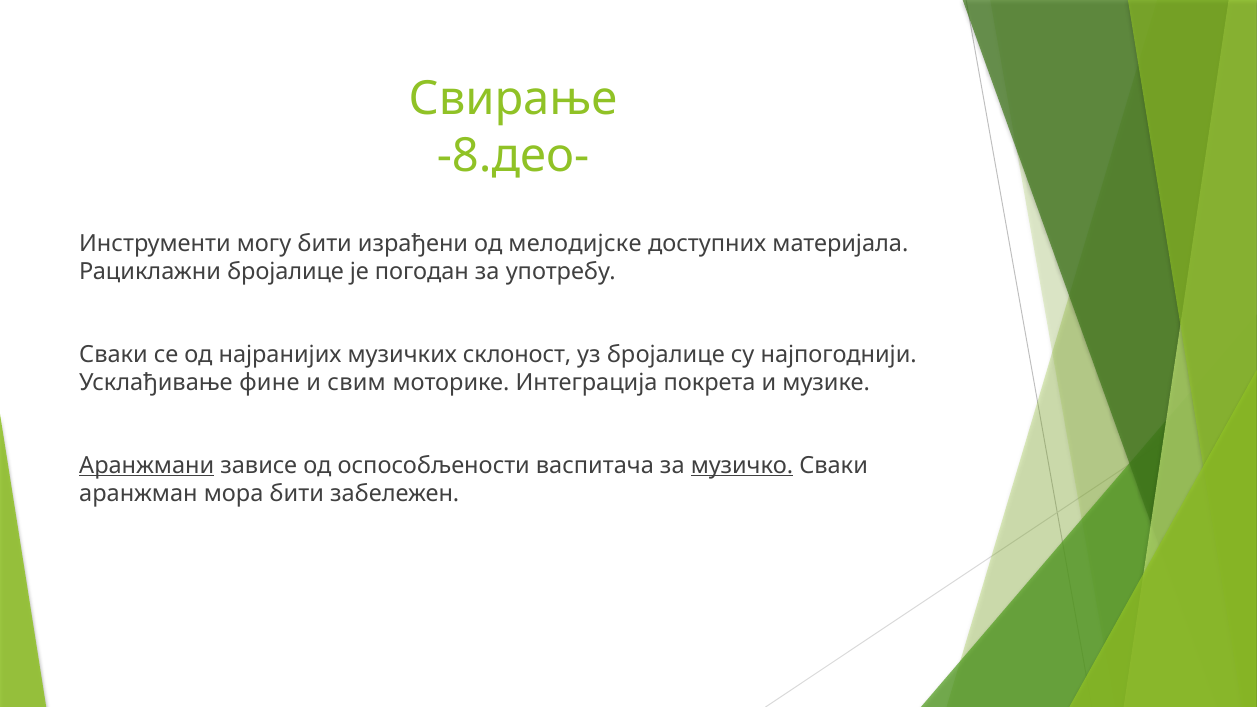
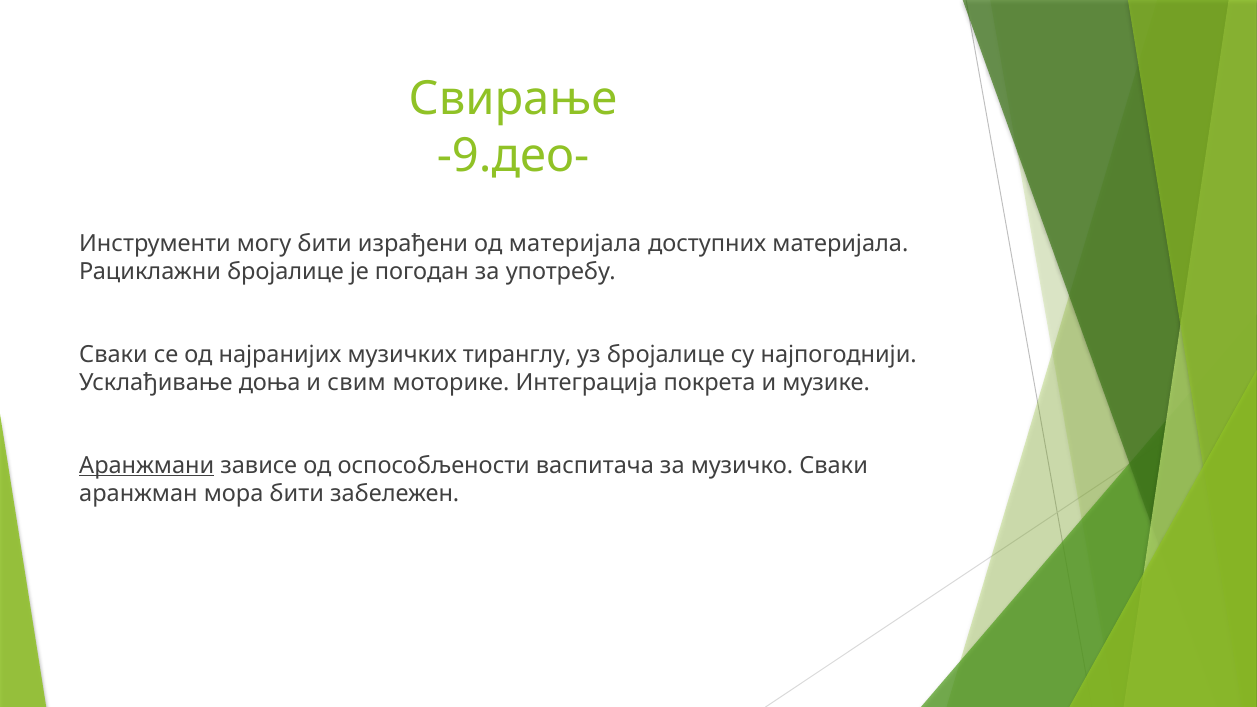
-8.део-: -8.део- -> -9.део- (513, 156)
од мелодијске: мелодијске -> материјала (575, 243)
склоност: склоност -> тиранглу (517, 354)
фине: фине -> доња (270, 383)
музичко underline: present -> none (742, 465)
